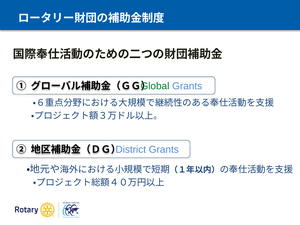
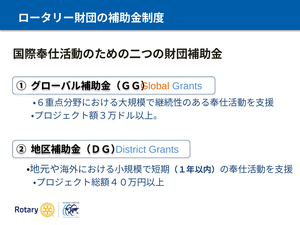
Global colour: green -> orange (155, 86)
